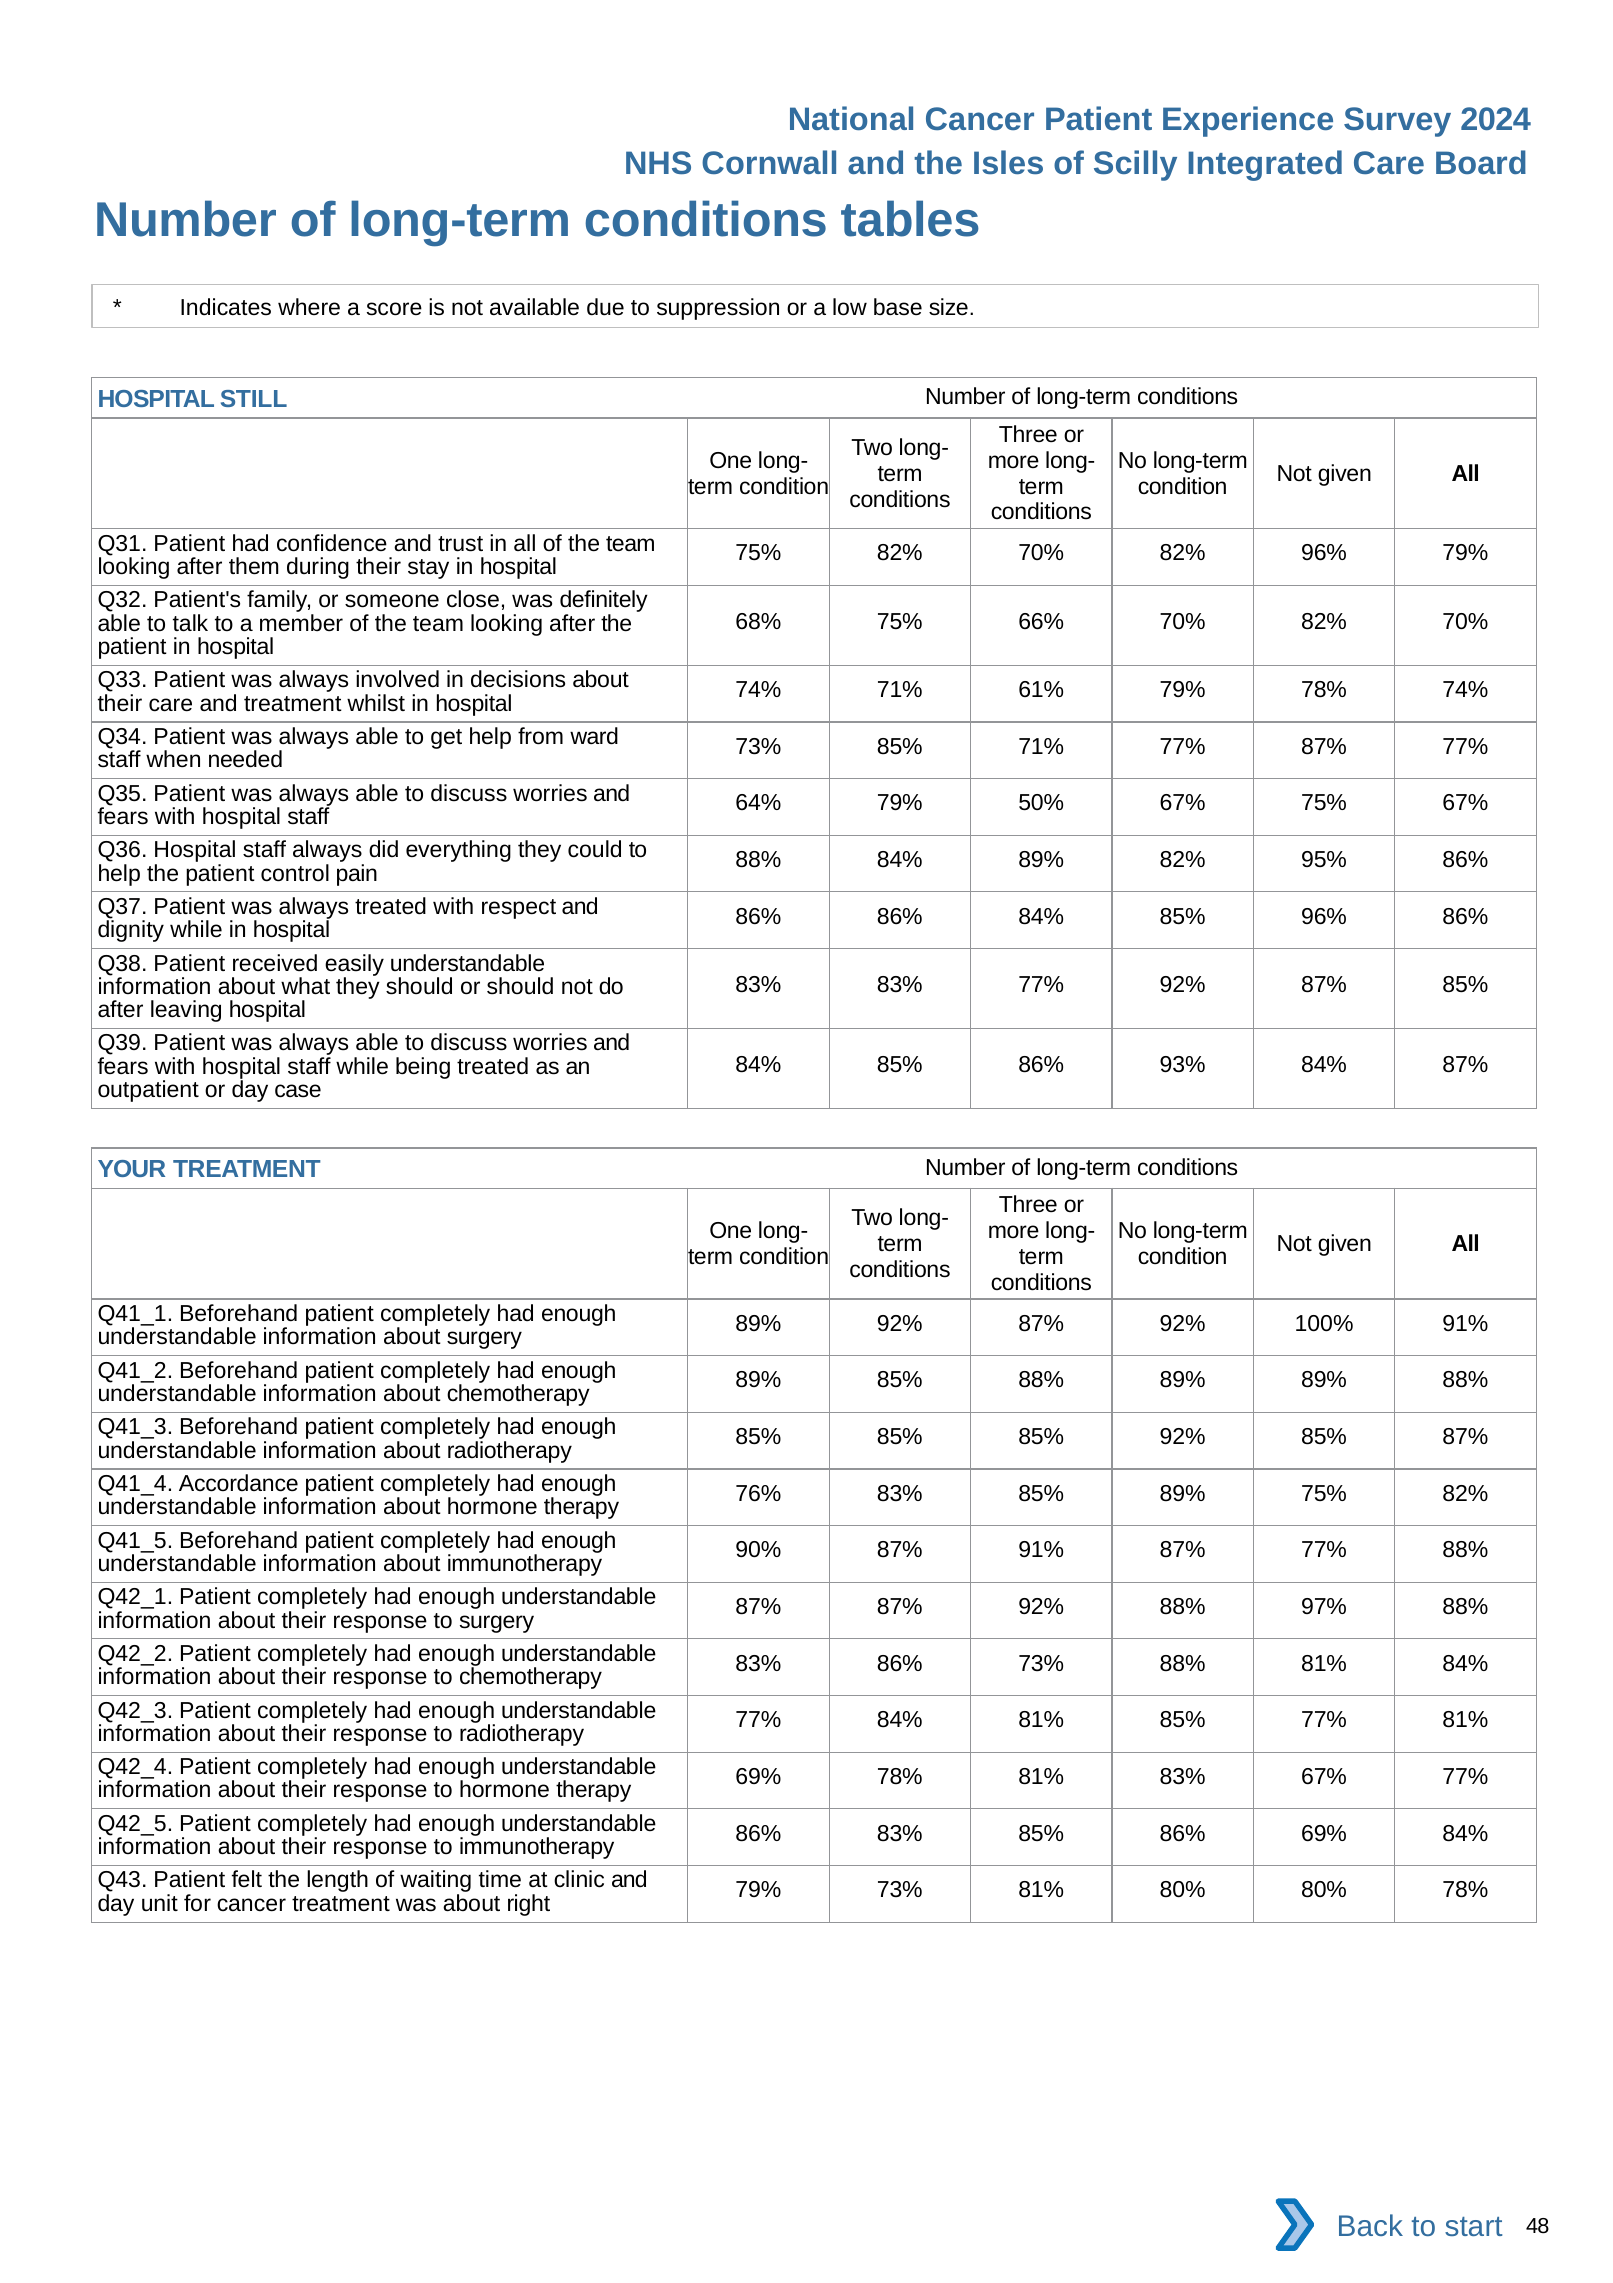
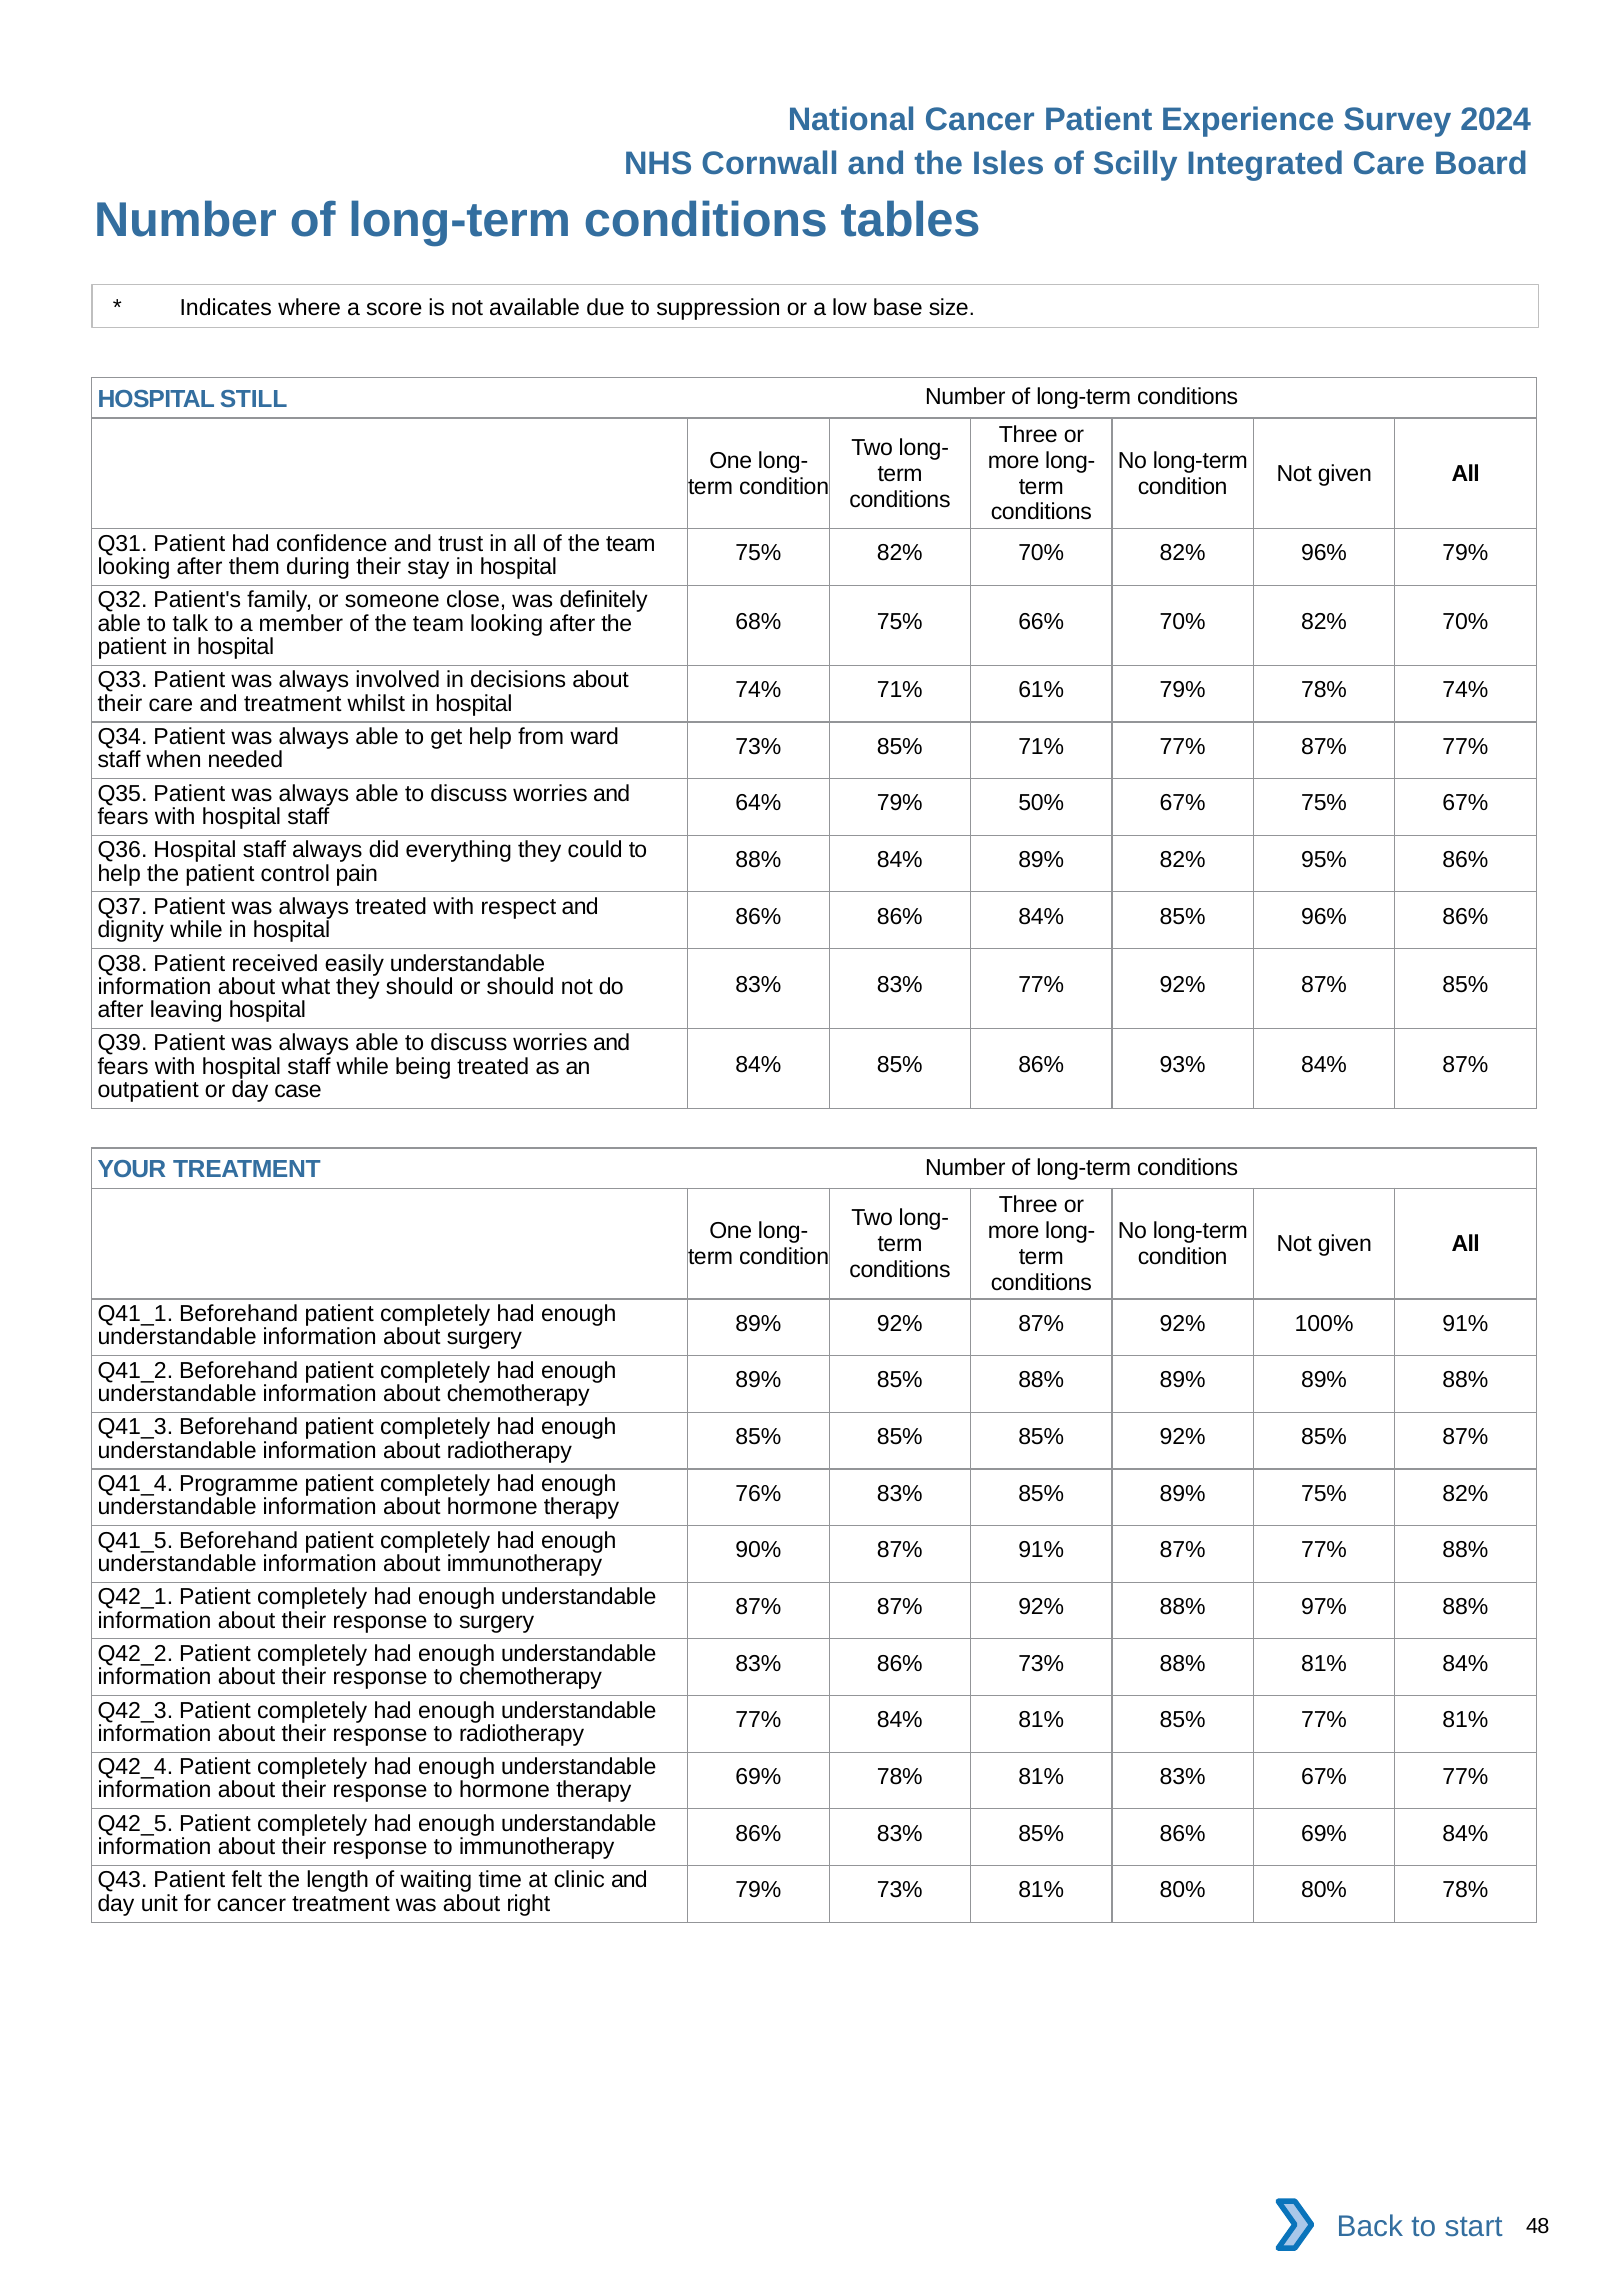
Accordance: Accordance -> Programme (239, 1484)
